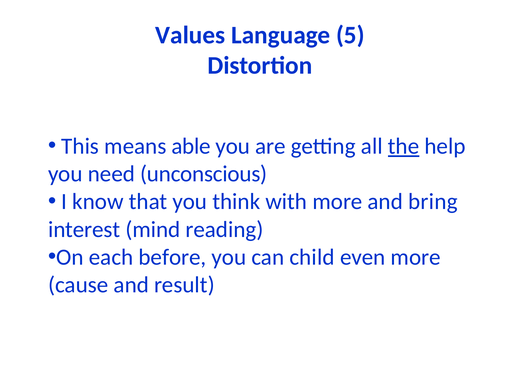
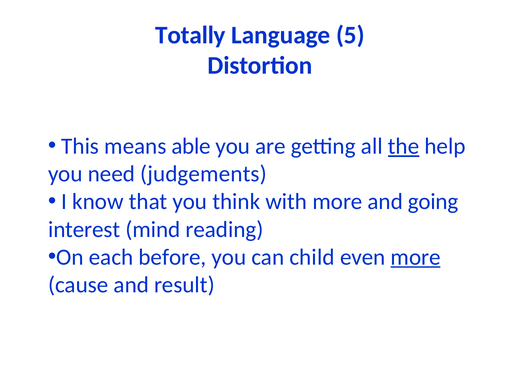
Values: Values -> Totally (190, 35)
unconscious: unconscious -> judgements (204, 174)
bring: bring -> going (433, 202)
more underline: none -> present (416, 257)
